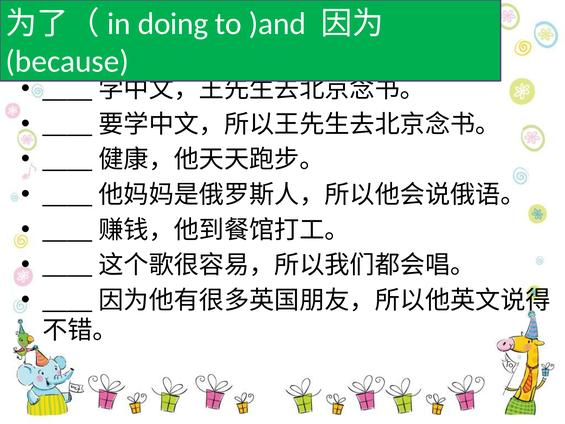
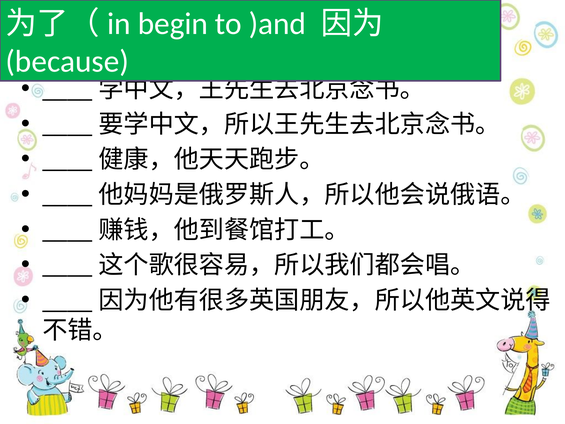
doing: doing -> begin (173, 24)
